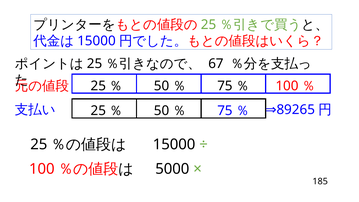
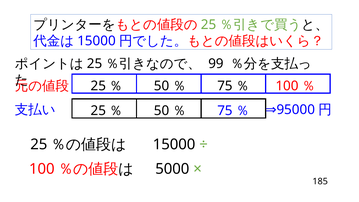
67: 67 -> 99 (216, 64)
89265: 89265 -> 95000 (296, 110)
